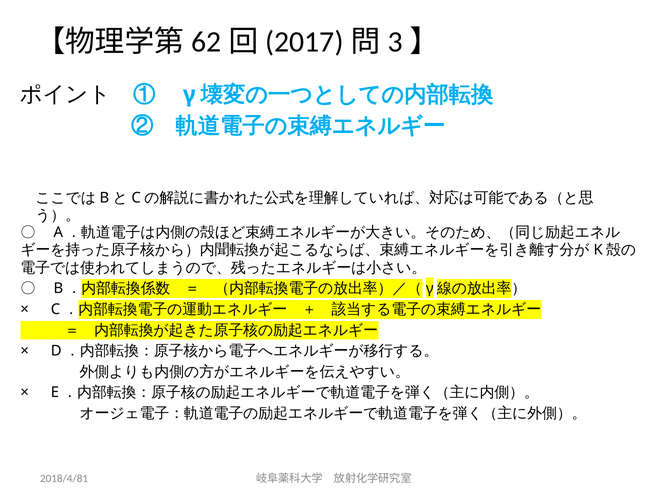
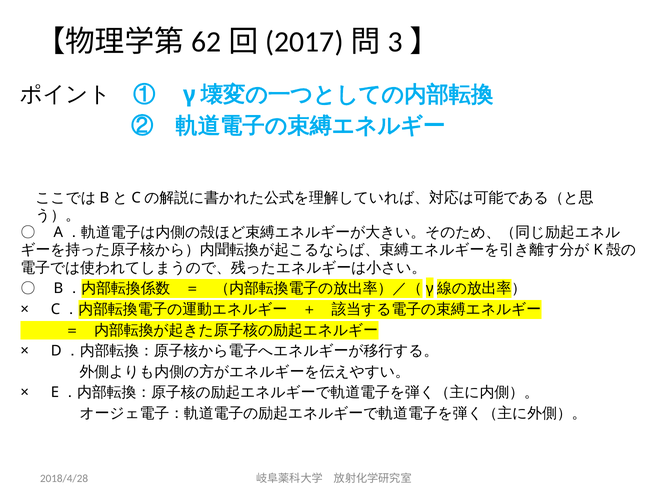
2018/4/81: 2018/4/81 -> 2018/4/28 (64, 478)
